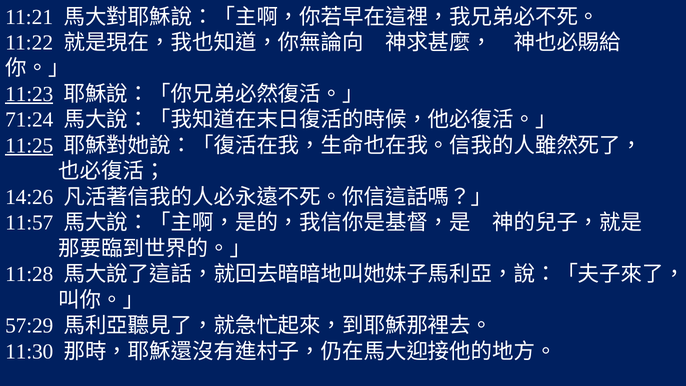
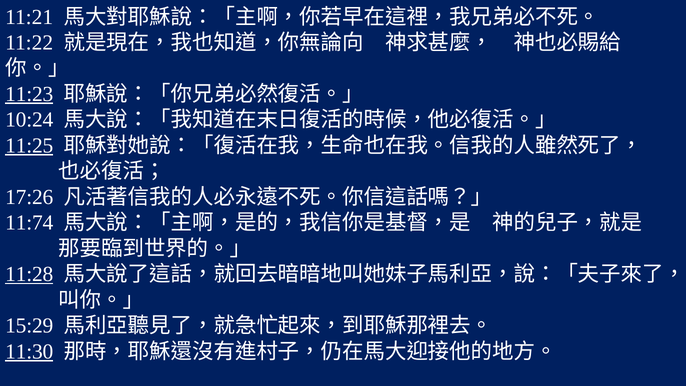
71:24: 71:24 -> 10:24 (29, 120)
14:26: 14:26 -> 17:26 (29, 197)
11:57: 11:57 -> 11:74 (29, 223)
11:28 underline: none -> present (29, 274)
57:29: 57:29 -> 15:29 (29, 326)
11:30 underline: none -> present (29, 351)
